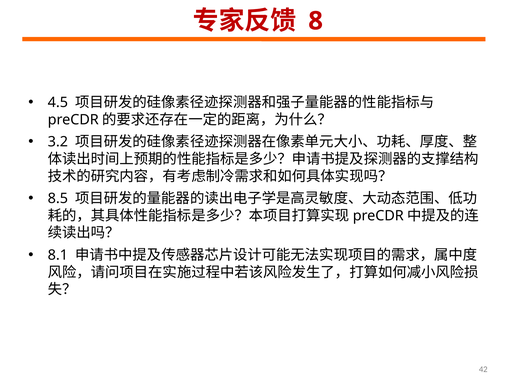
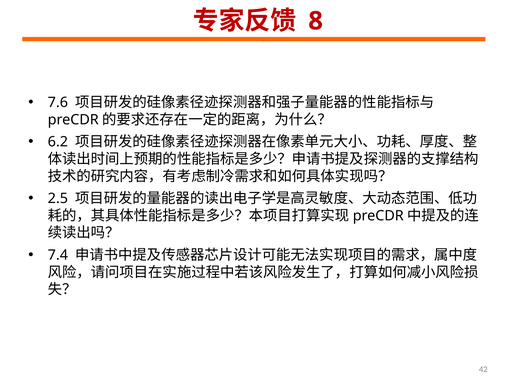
4.5: 4.5 -> 7.6 (58, 102)
3.2: 3.2 -> 6.2 (58, 142)
8.5: 8.5 -> 2.5 (58, 199)
8.1: 8.1 -> 7.4 (58, 255)
